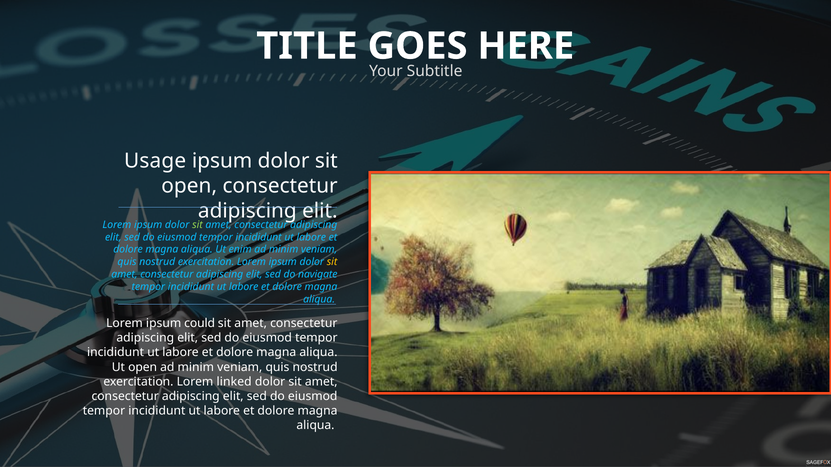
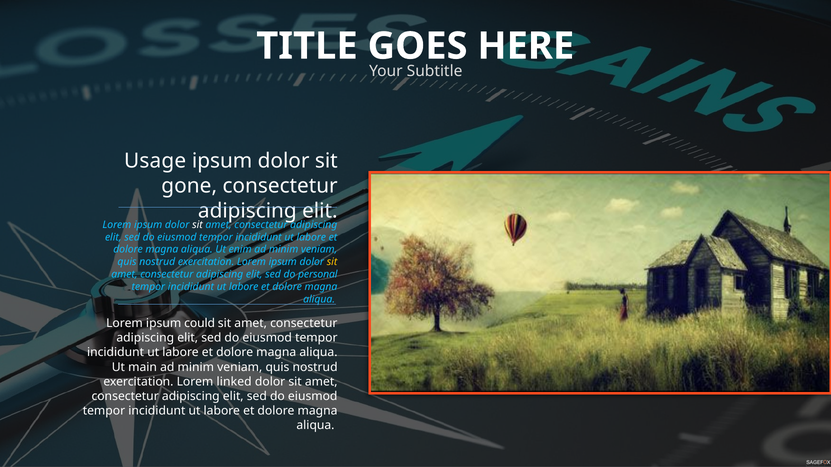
open: open -> gone (189, 186)
sit colour: light green -> white (197, 225)
navigate: navigate -> personal (318, 275)
Ut open: open -> main (143, 367)
